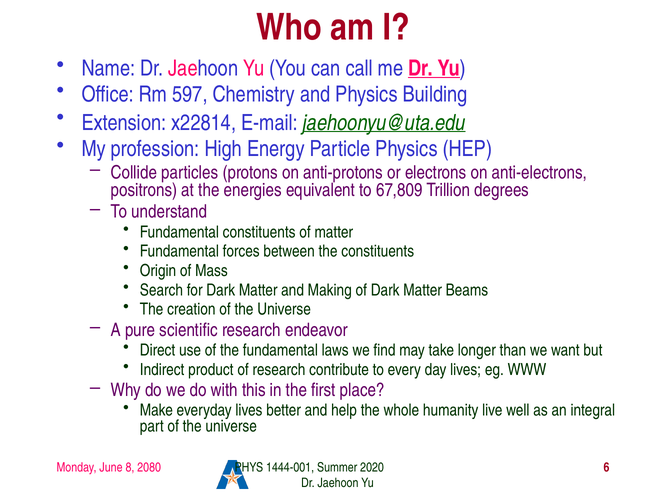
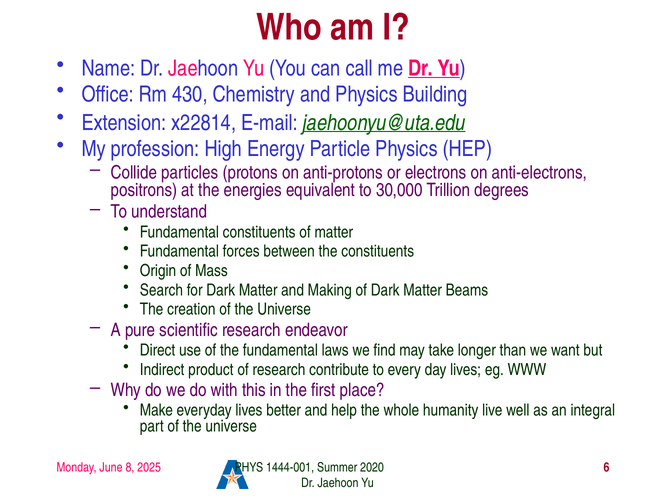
597: 597 -> 430 (190, 94)
67,809: 67,809 -> 30,000 (399, 190)
2080: 2080 -> 2025 (149, 467)
